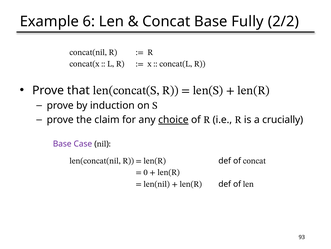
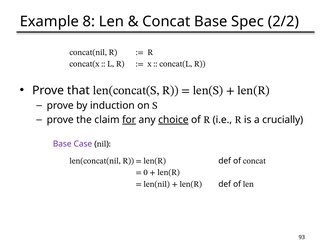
6: 6 -> 8 (89, 21)
Fully: Fully -> Spec (248, 21)
for underline: none -> present (129, 119)
